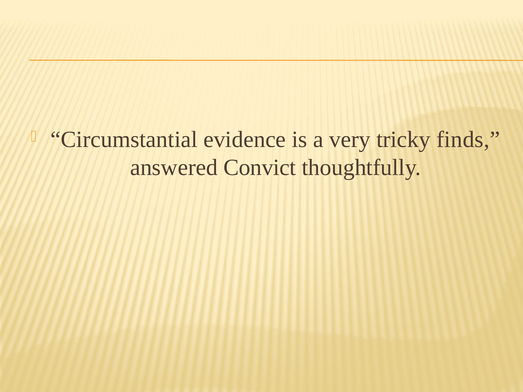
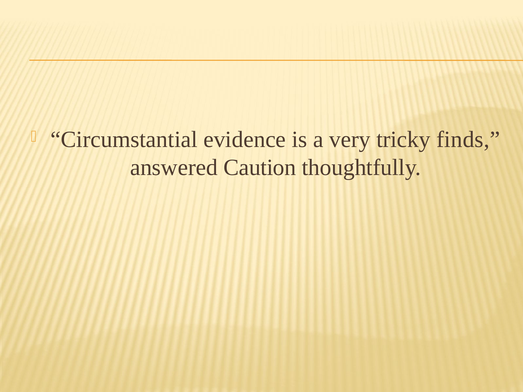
Convict: Convict -> Caution (260, 167)
